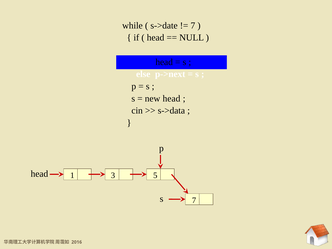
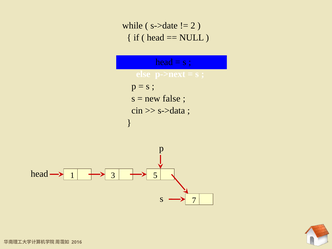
7: 7 -> 2 (193, 26)
new head: head -> false (171, 99)
